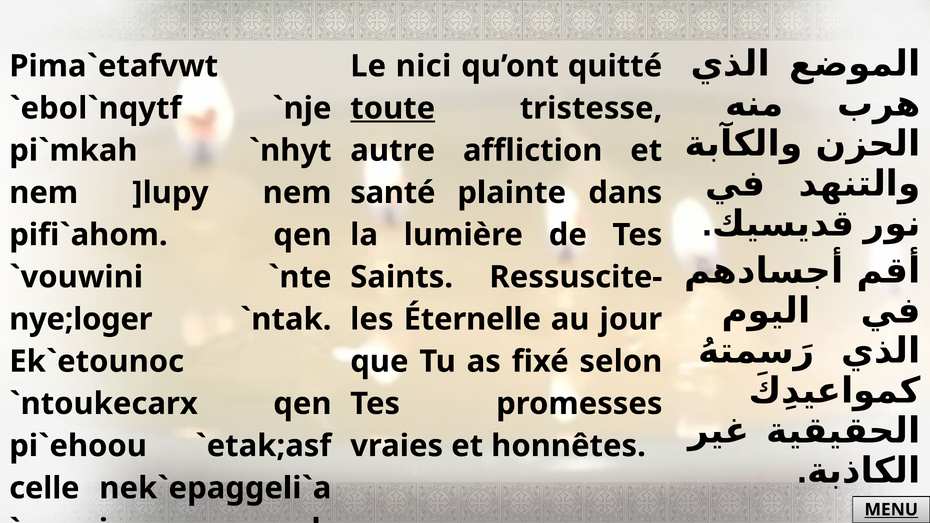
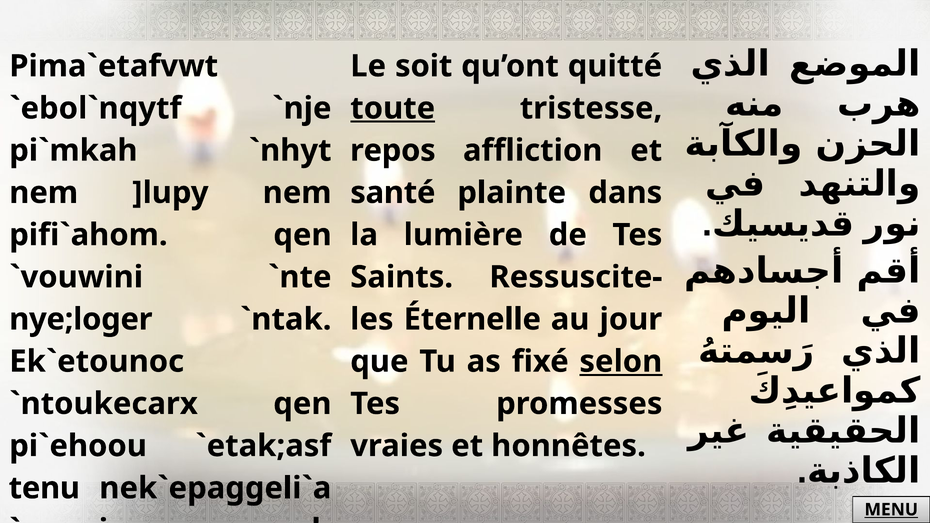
nici: nici -> soit (424, 66)
autre: autre -> repos (393, 151)
selon underline: none -> present (621, 362)
celle: celle -> tenu (44, 488)
